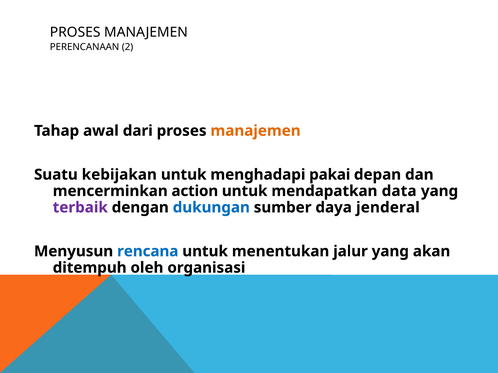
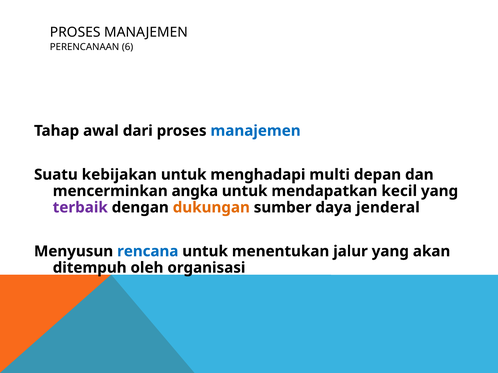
2: 2 -> 6 (128, 47)
manajemen colour: orange -> blue (256, 131)
pakai: pakai -> multi (330, 175)
action: action -> angka (195, 191)
data: data -> kecil (399, 191)
dukungan colour: blue -> orange (211, 208)
